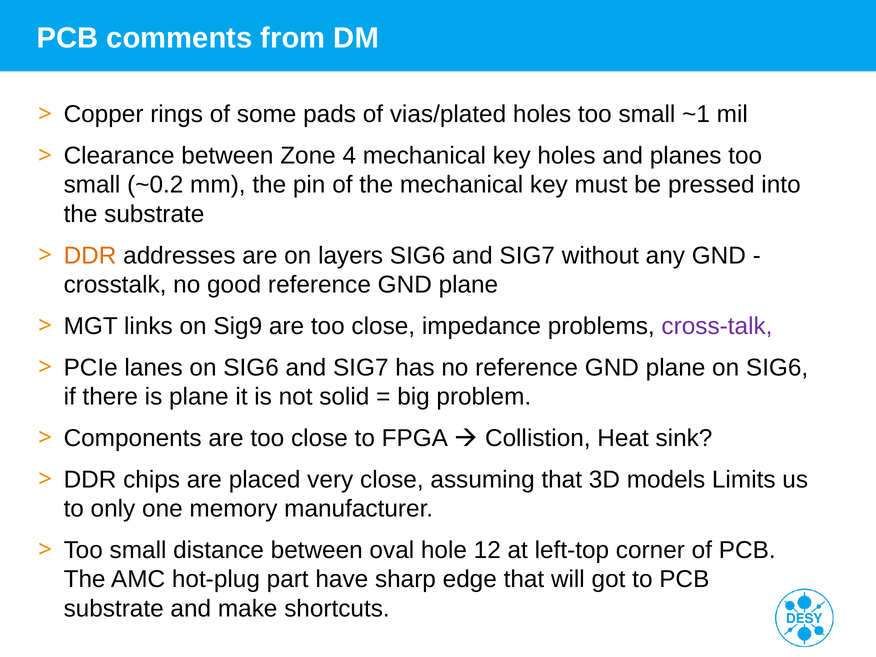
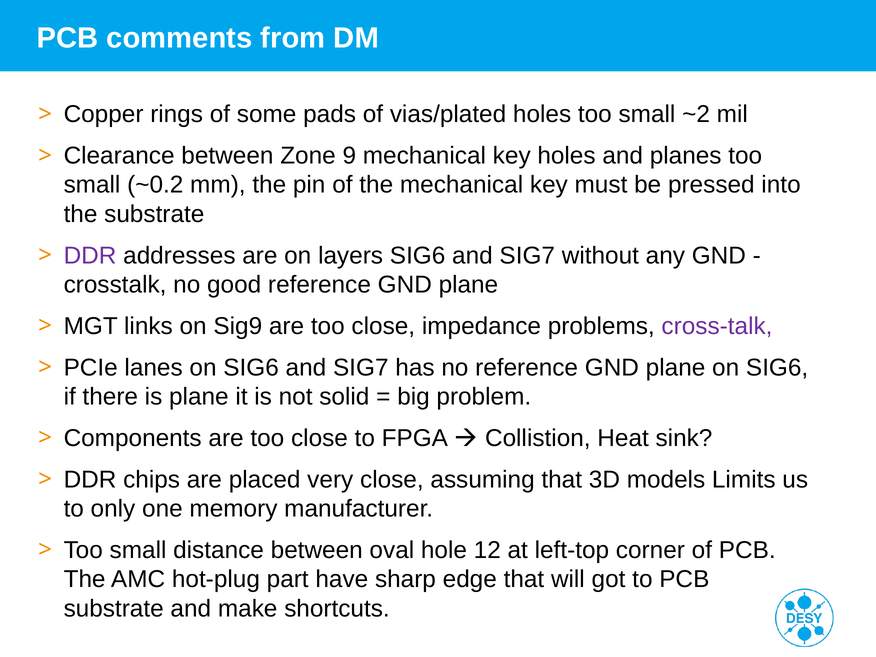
~1: ~1 -> ~2 (696, 114)
4: 4 -> 9 (349, 156)
DDR colour: orange -> purple (90, 256)
